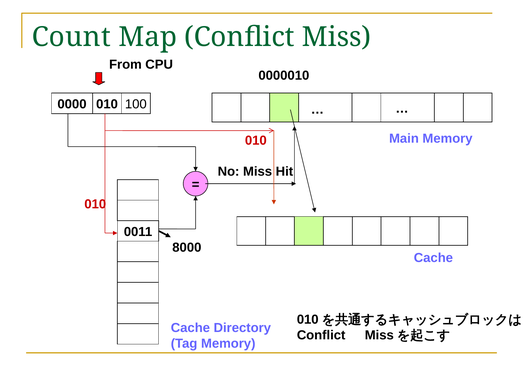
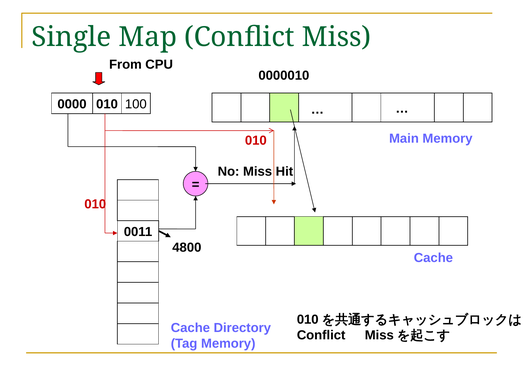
Count: Count -> Single (71, 37)
8000: 8000 -> 4800 (187, 248)
